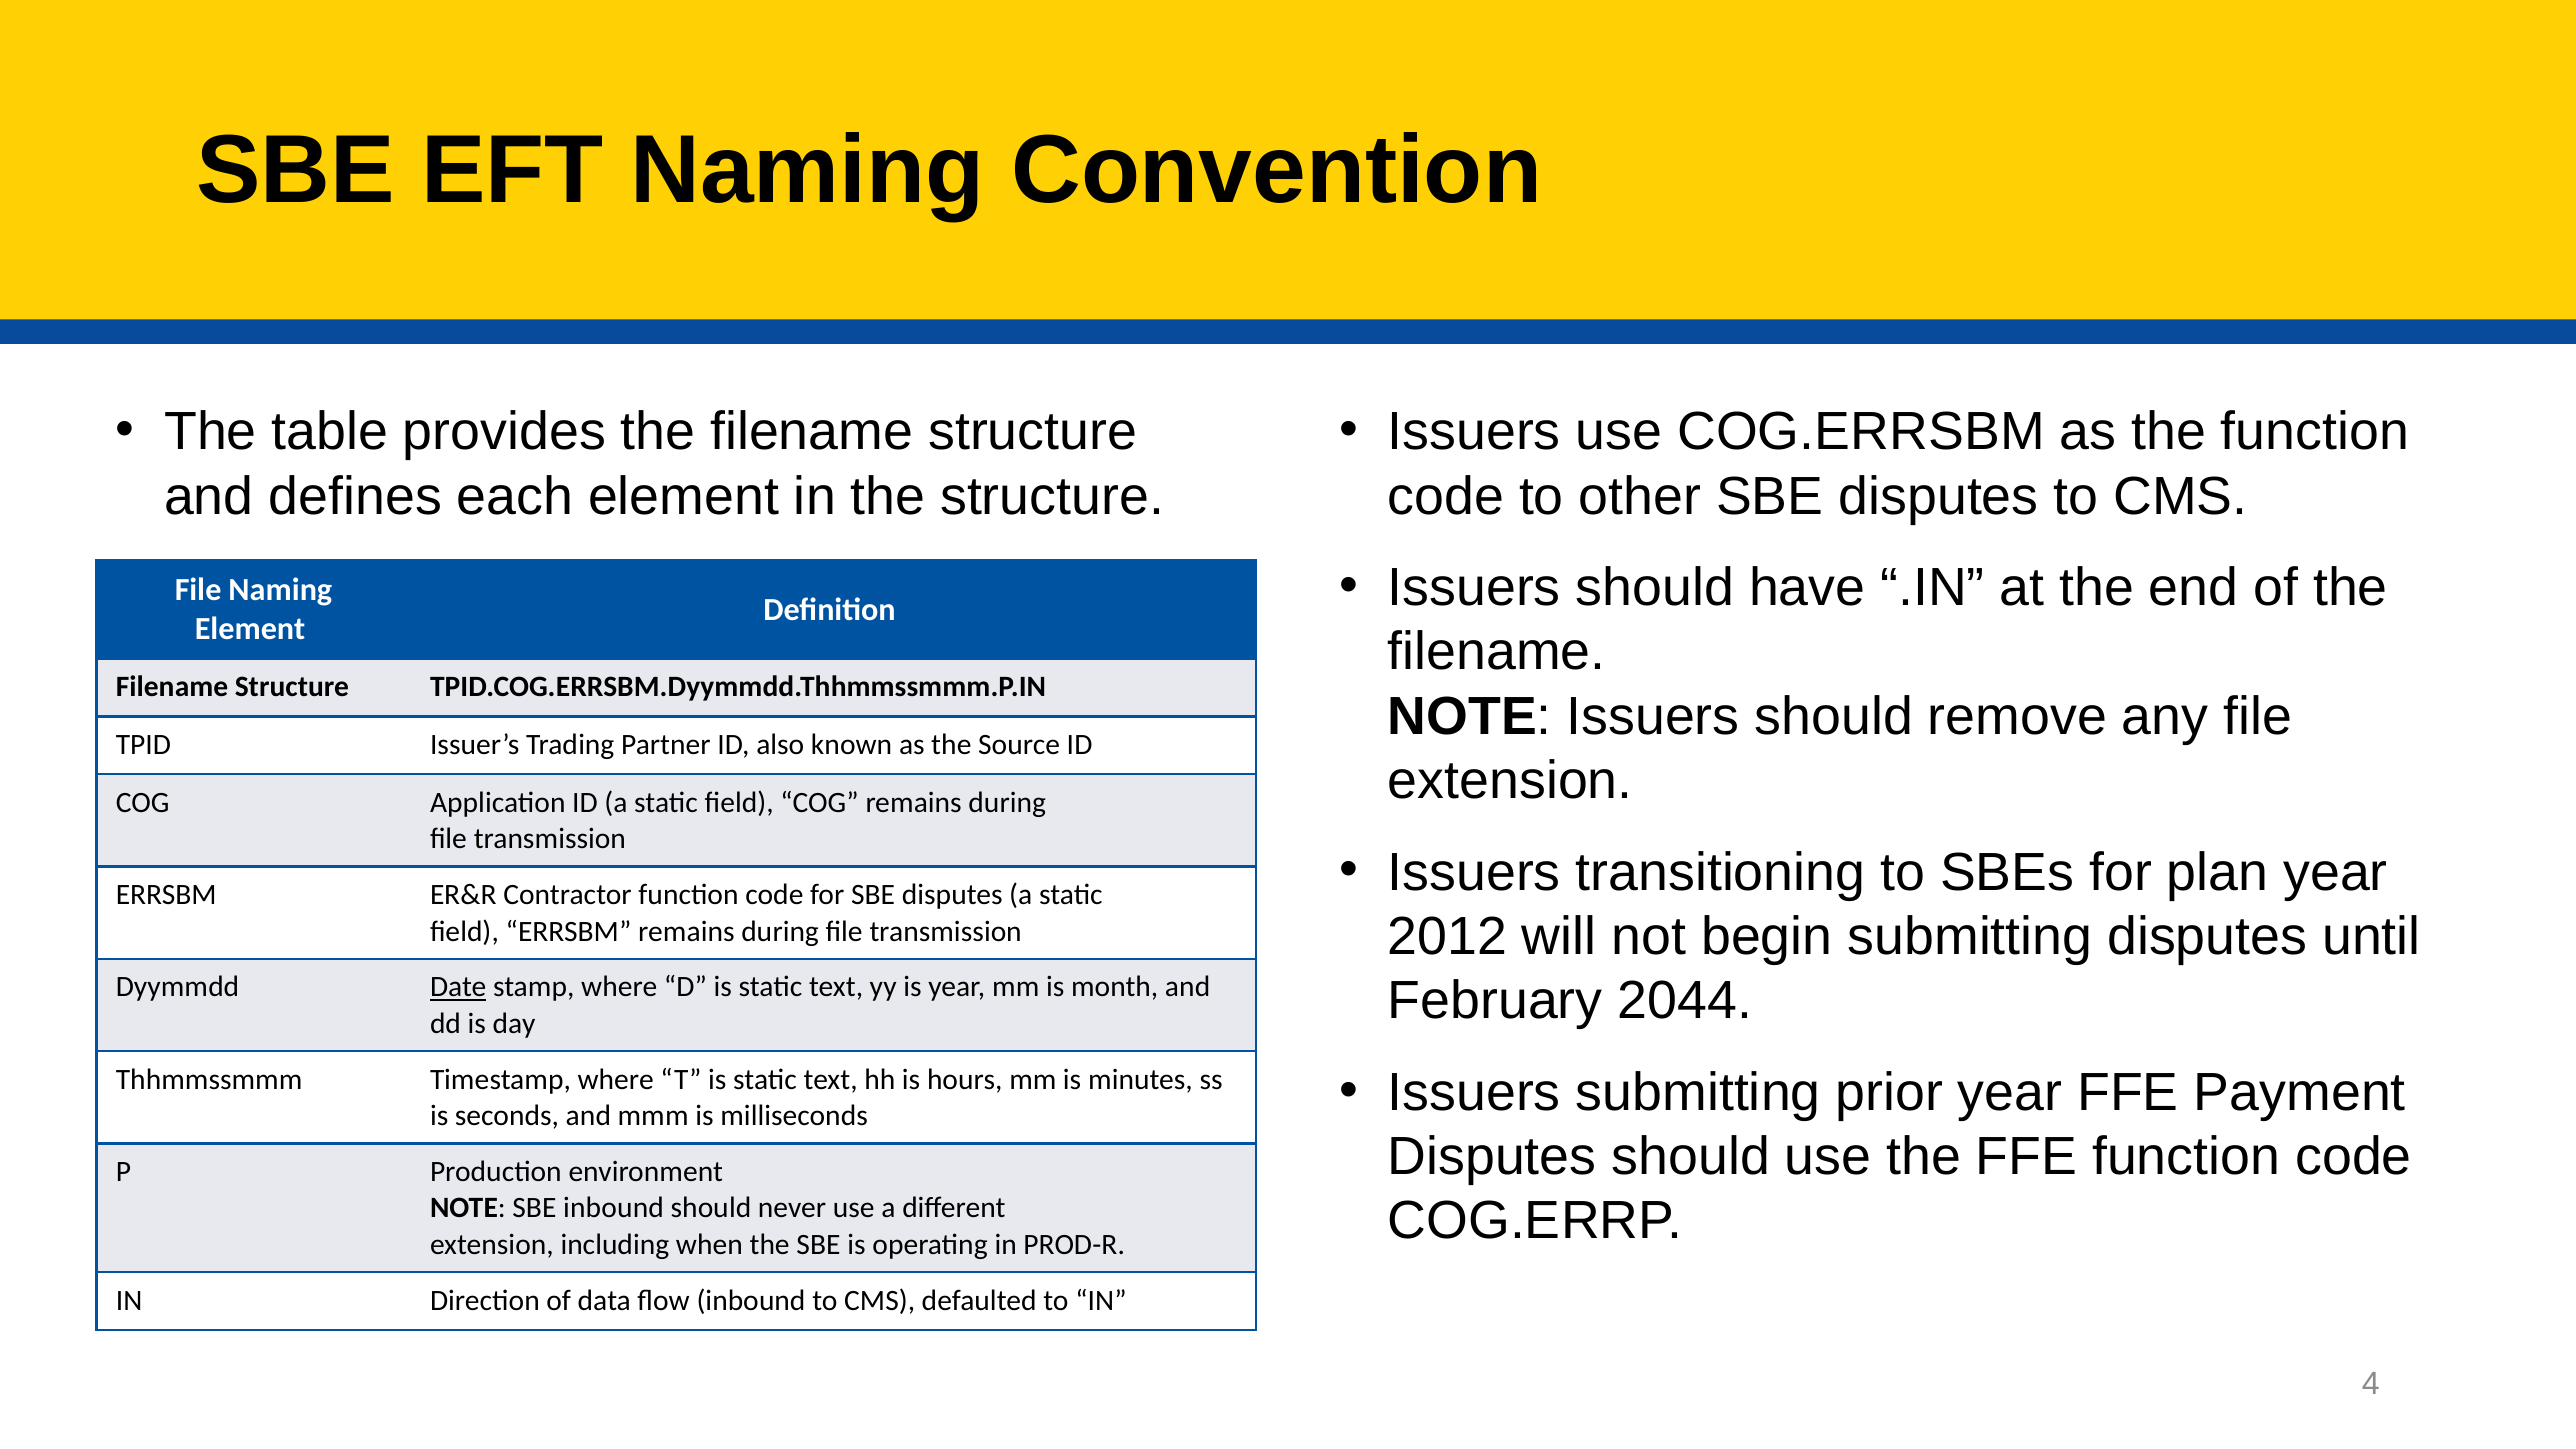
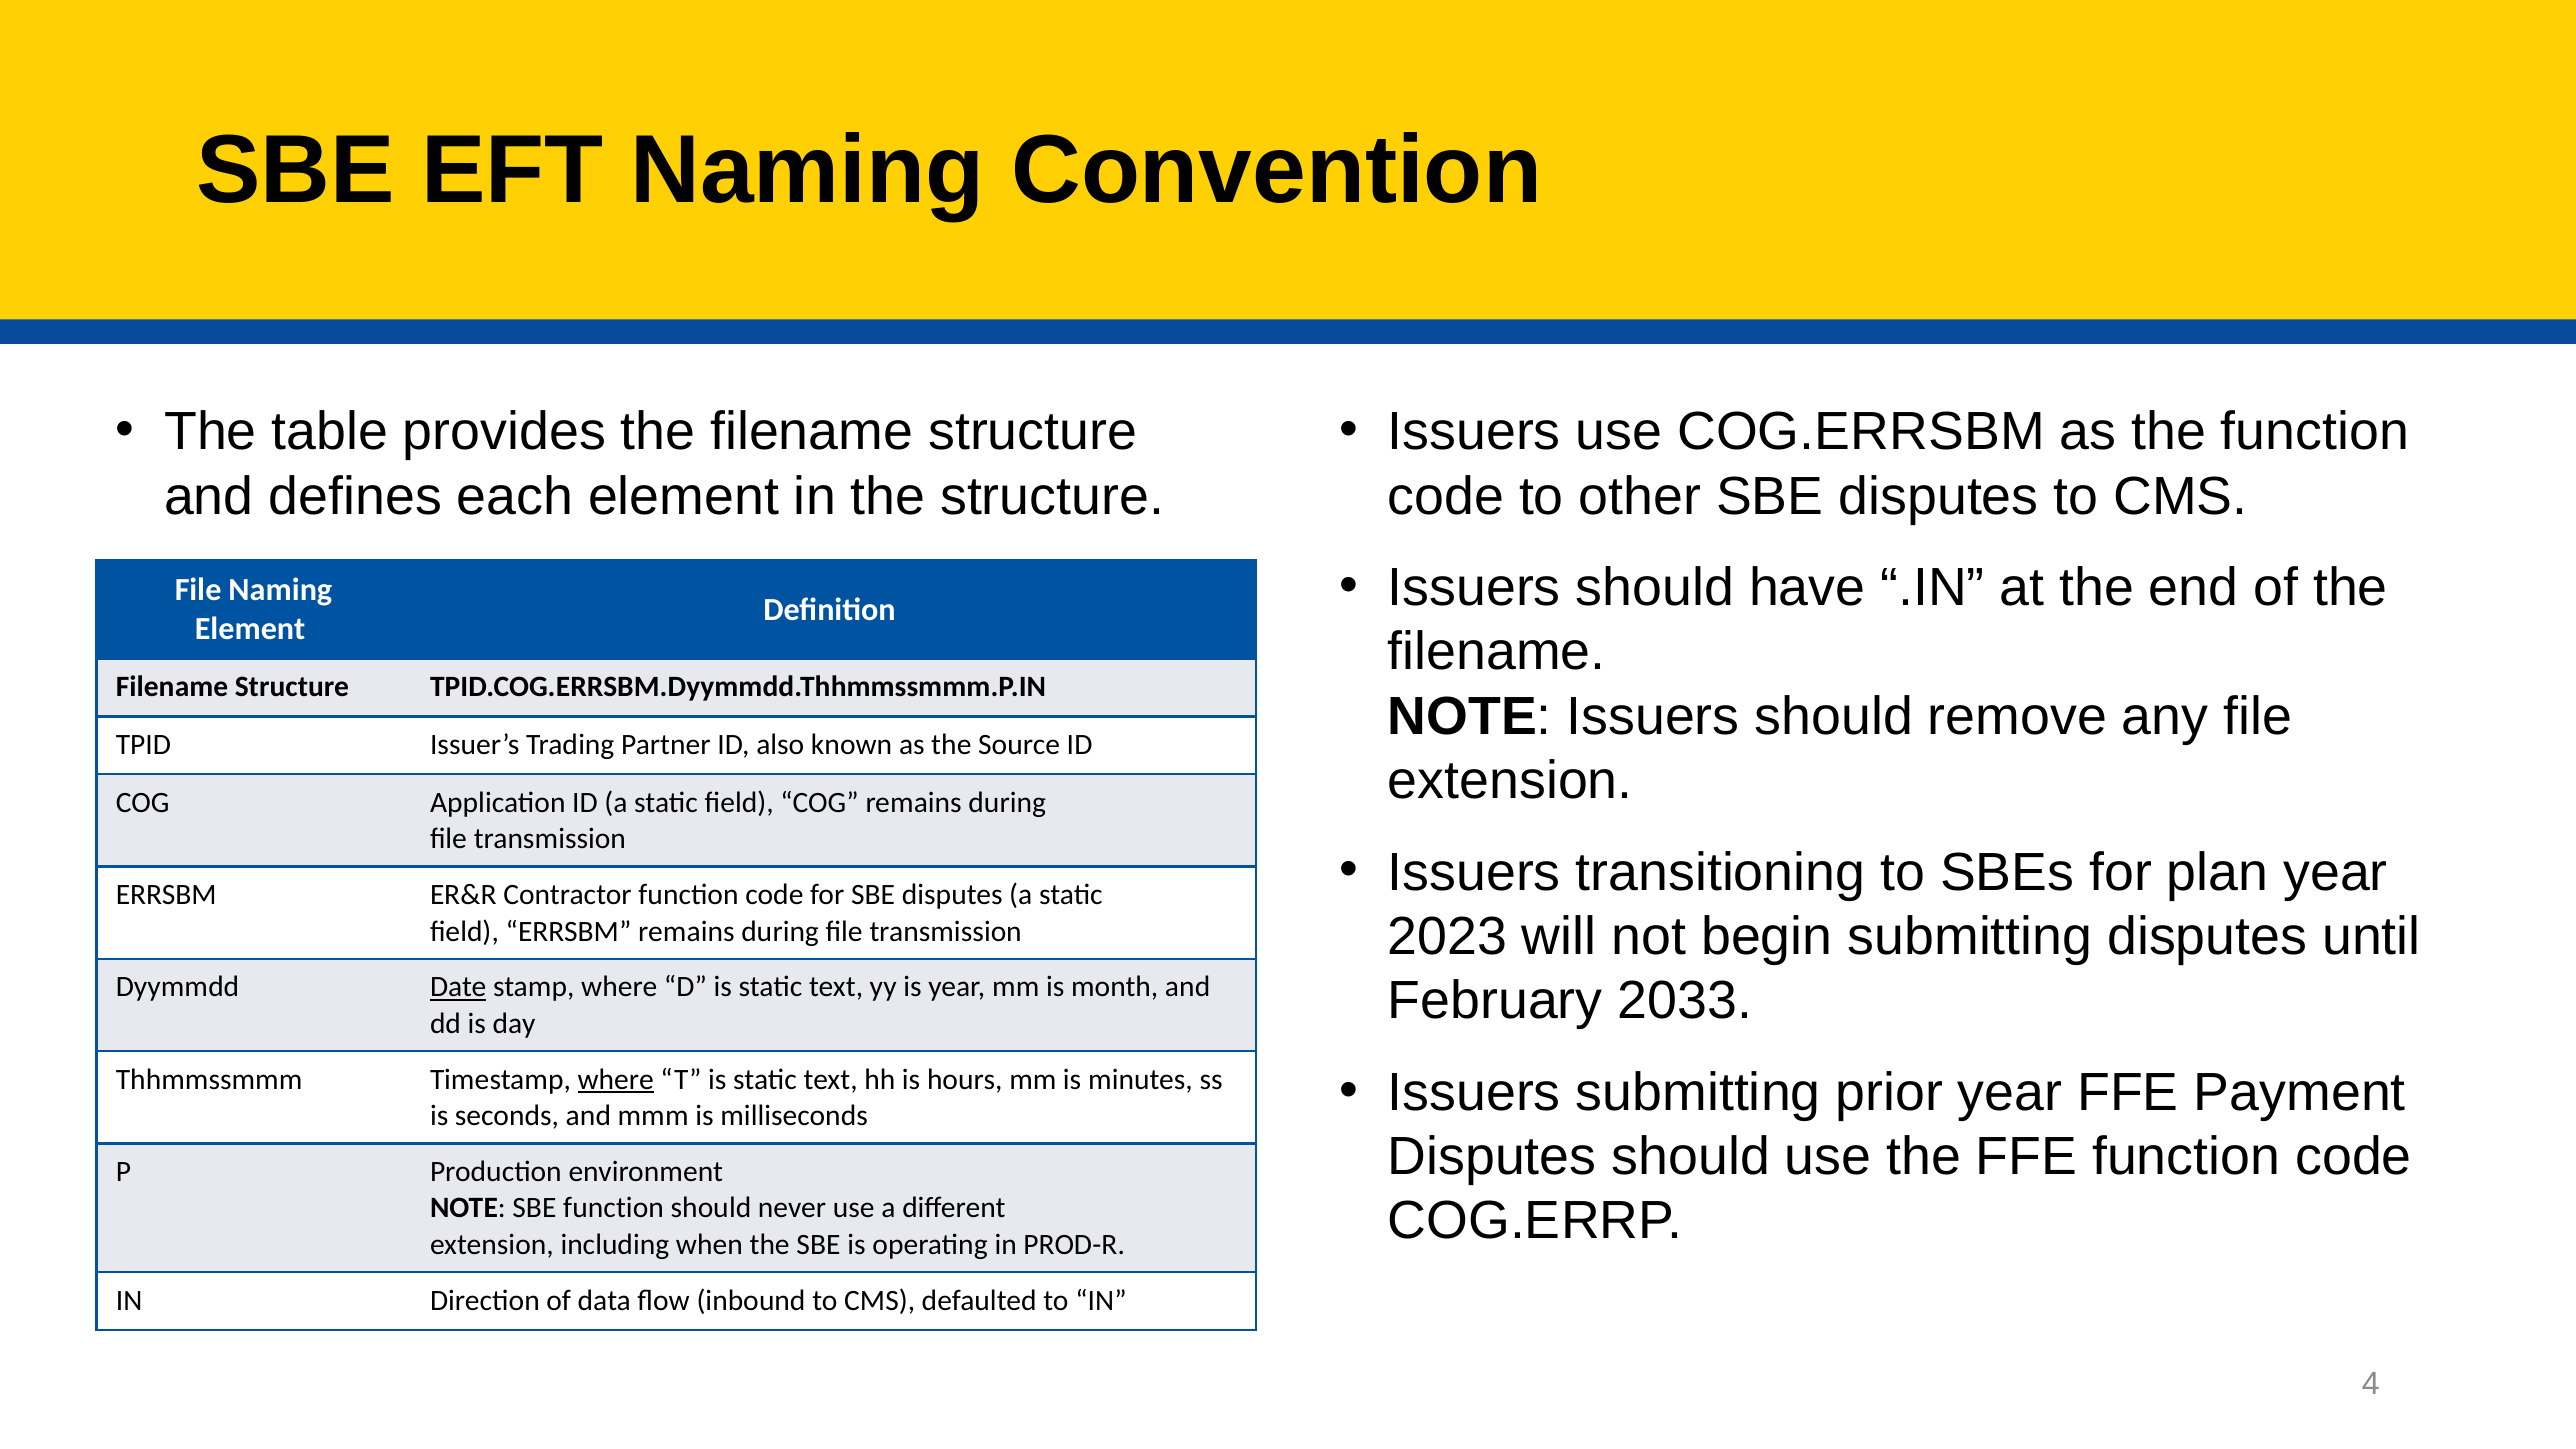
2012: 2012 -> 2023 (1447, 937)
2044: 2044 -> 2033 (1685, 1001)
where underline: none -> present (616, 1079)
SBE inbound: inbound -> function (614, 1208)
